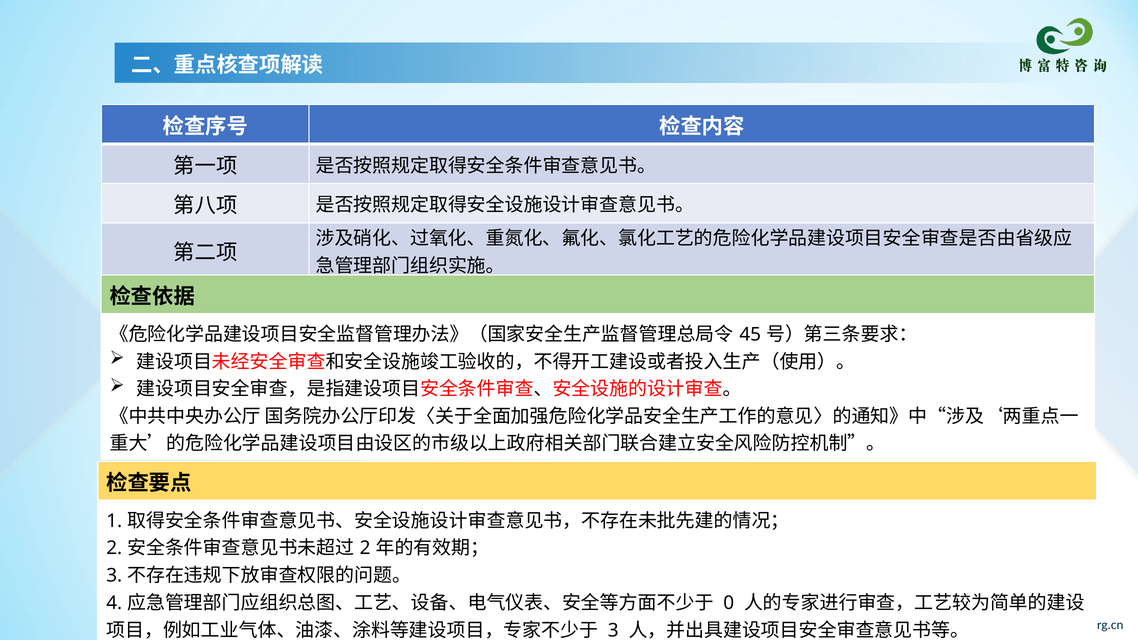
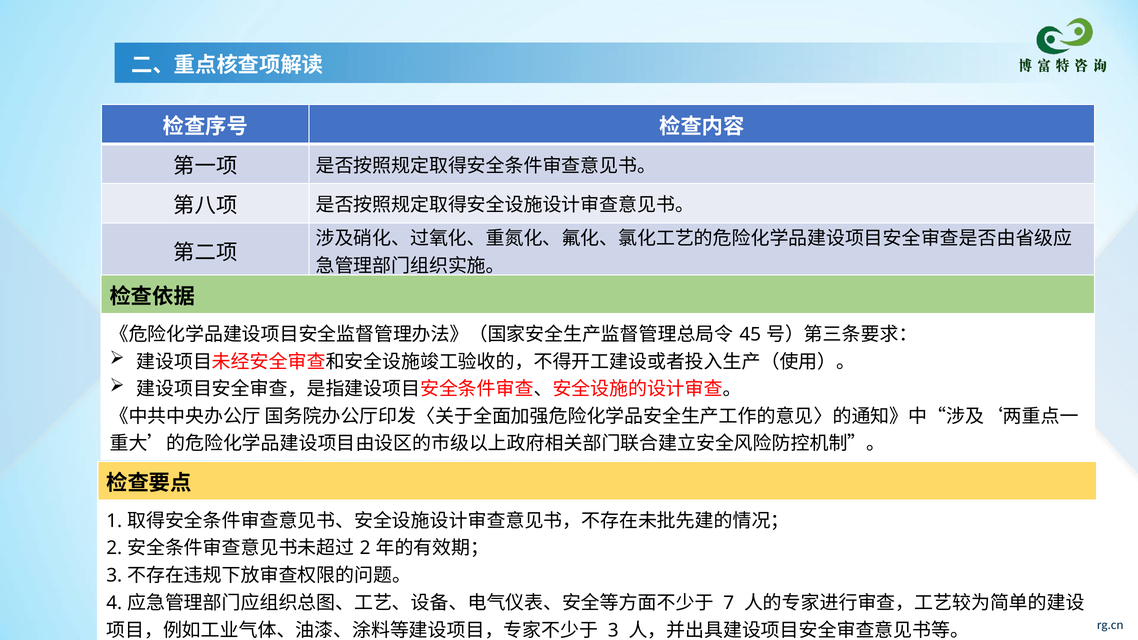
0: 0 -> 7 (729, 603)
